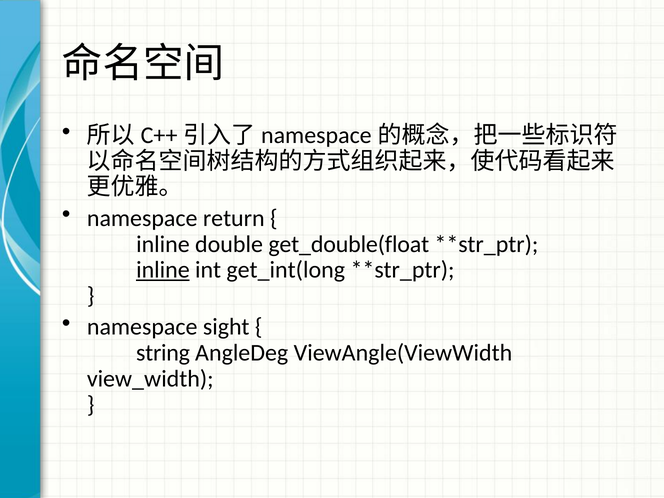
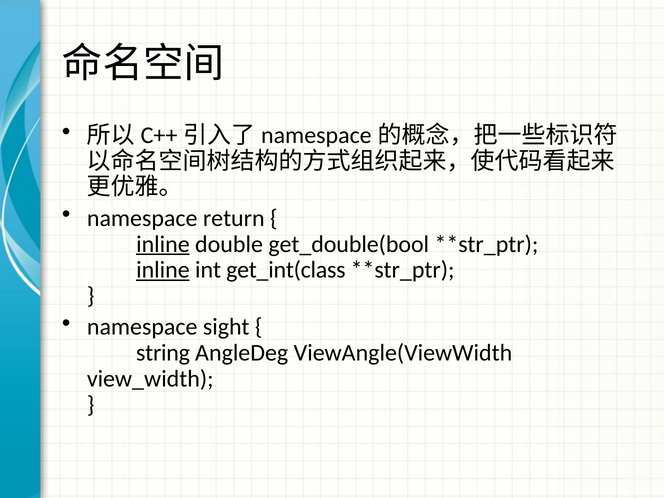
inline underline: none -> present (163, 244)
get_double(float: get_double(float -> get_double(bool (349, 244)
get_int(long: get_int(long -> get_int(class (286, 270)
